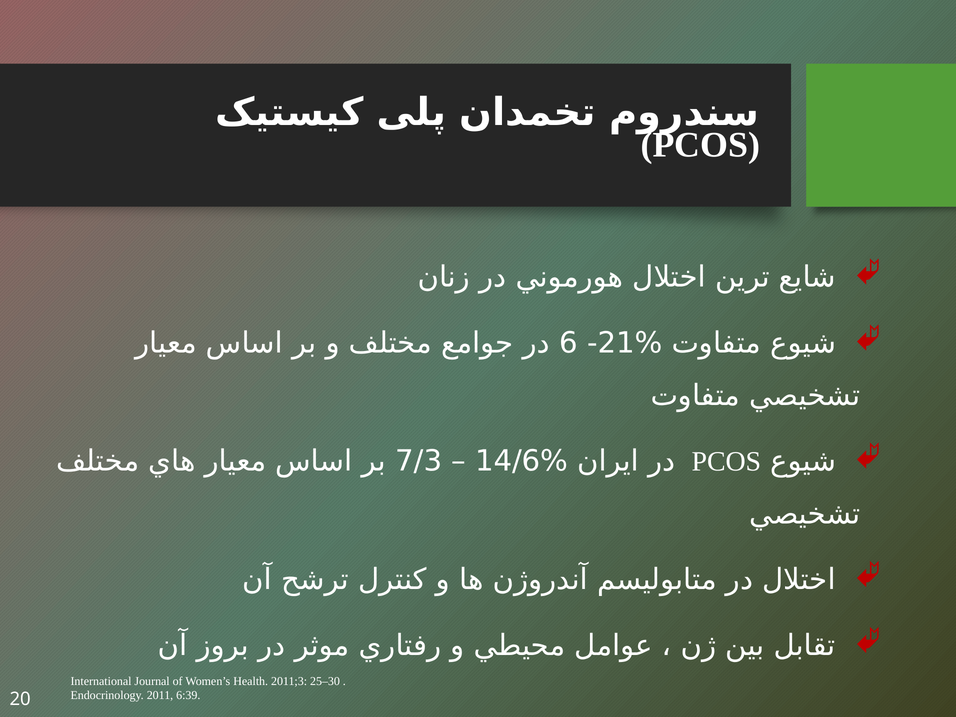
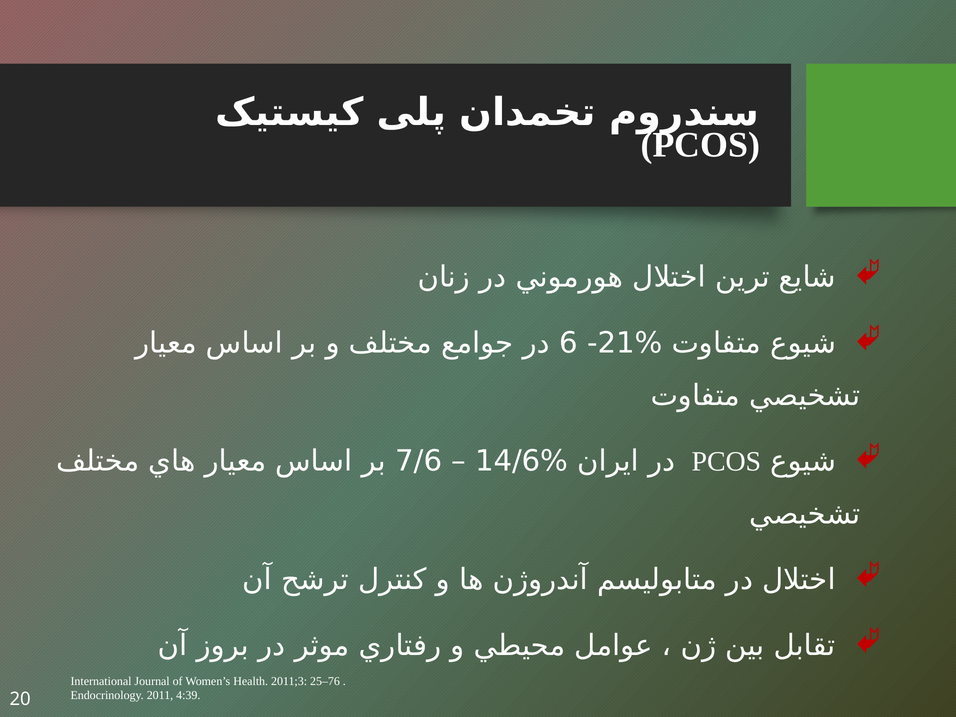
7/3: 7/3 -> 7/6 (419, 461)
25–30: 25–30 -> 25–76 (325, 681)
6:39: 6:39 -> 4:39 (188, 695)
